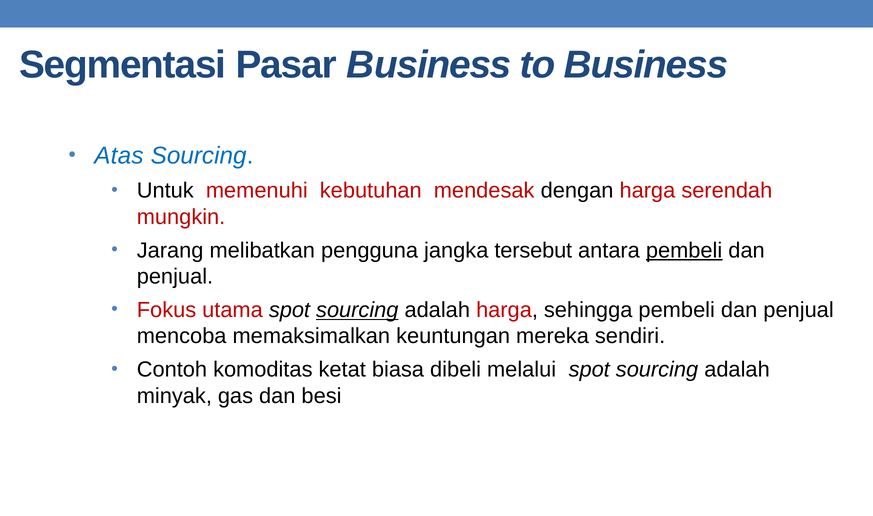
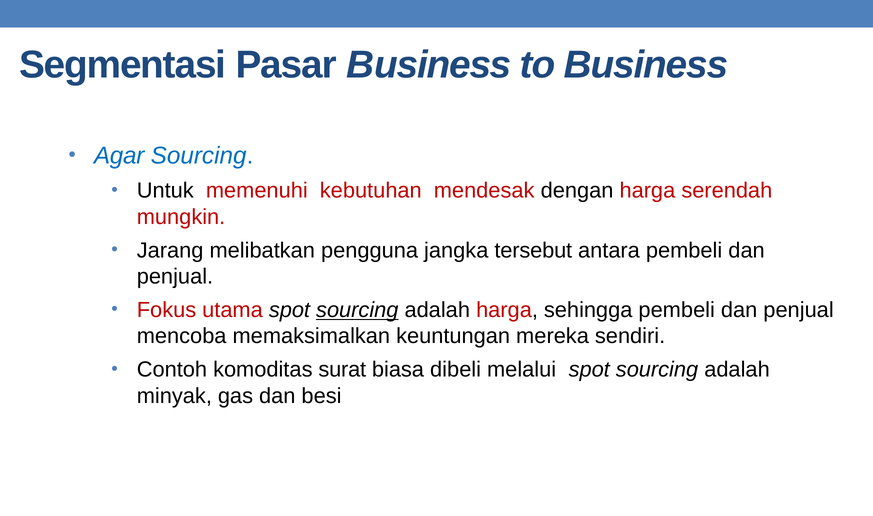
Atas: Atas -> Agar (119, 156)
pembeli underline: present -> none (684, 250)
ketat: ketat -> surat (342, 369)
